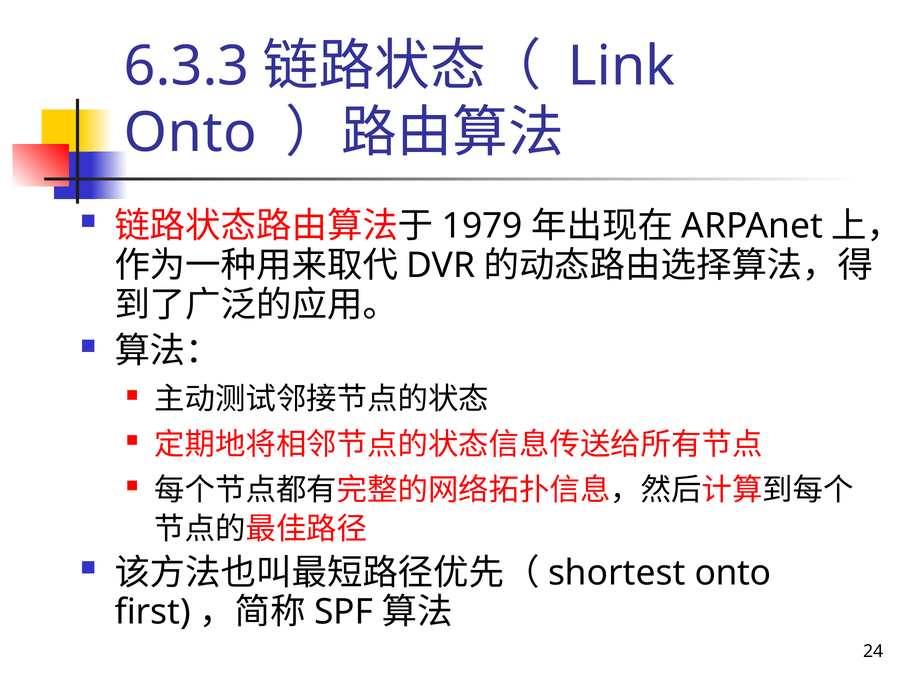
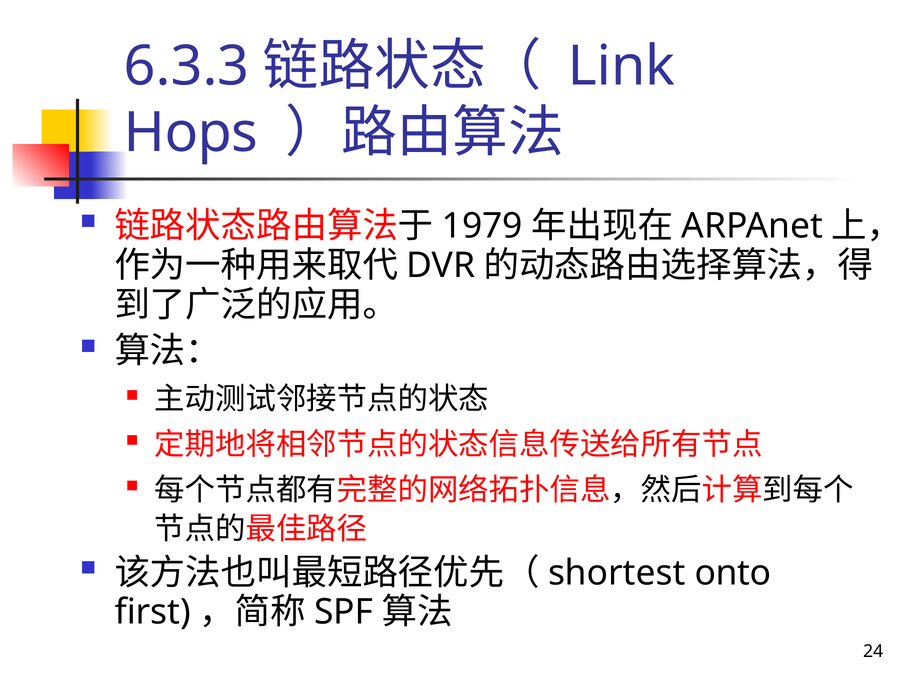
Onto: Onto -> Hops (191, 133)
